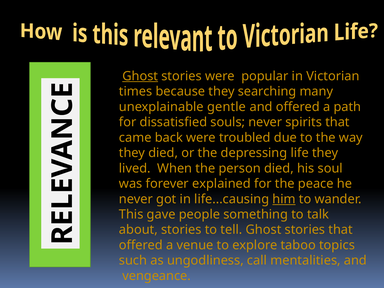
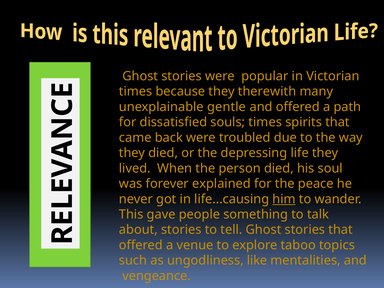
Ghost underline: present -> none (140, 76)
searching: searching -> therewith (267, 92)
souls never: never -> times (265, 122)
call: call -> like (257, 260)
